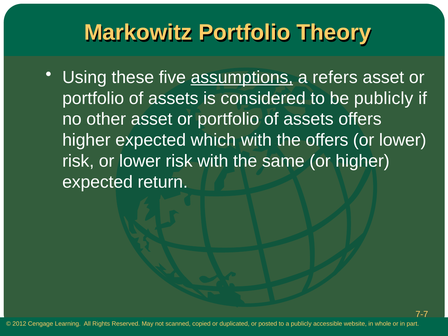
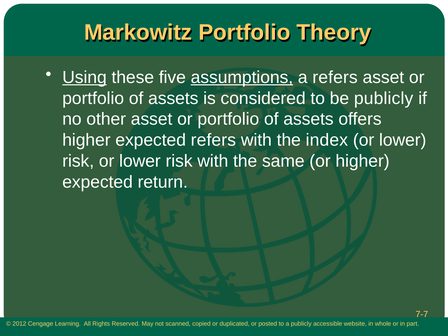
Using underline: none -> present (85, 77)
expected which: which -> refers (213, 140)
the offers: offers -> index (327, 140)
